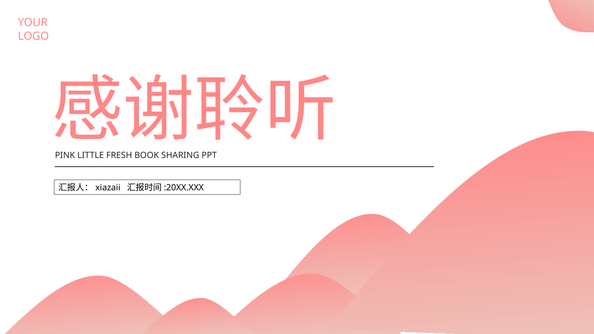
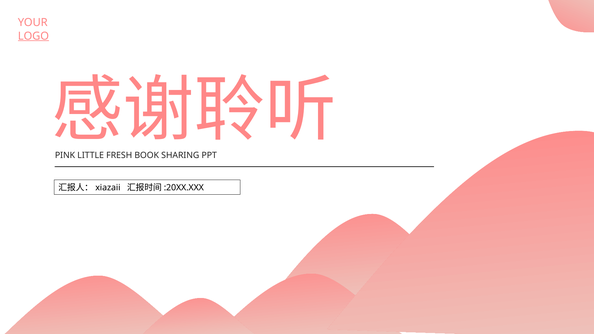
LOGO underline: none -> present (33, 36)
